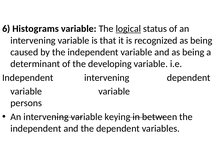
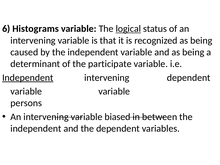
developing: developing -> participate (110, 64)
Independent underline: none -> present (28, 78)
keying: keying -> biased (117, 117)
